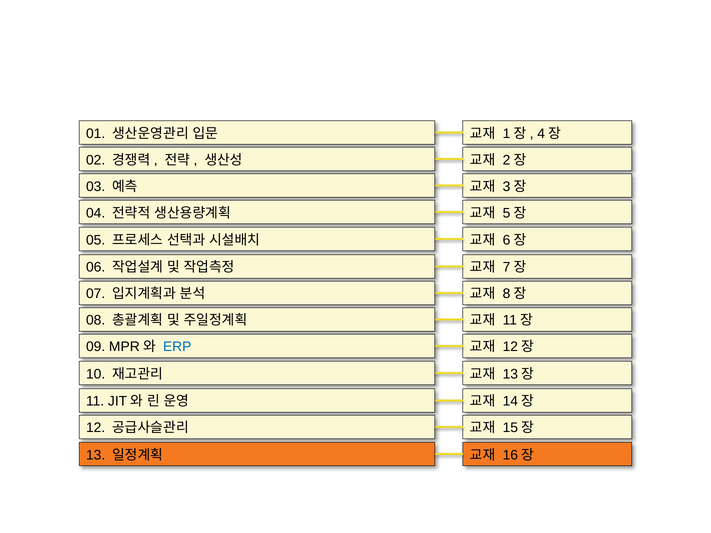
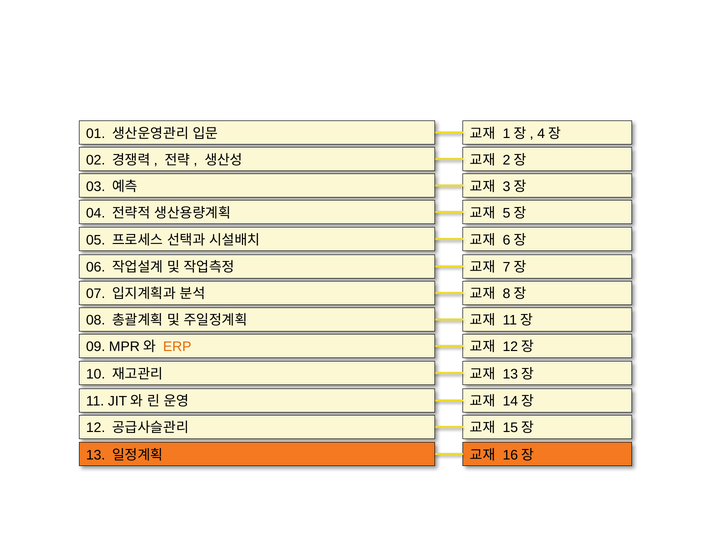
ERP colour: blue -> orange (177, 347)
